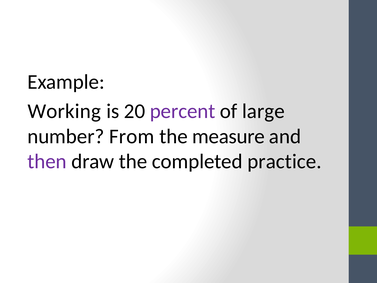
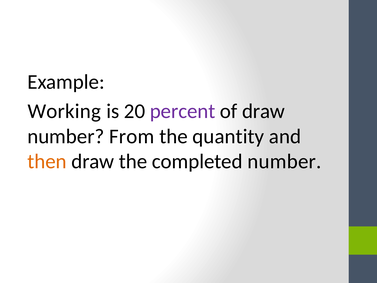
of large: large -> draw (264, 111)
measure: measure -> quantity (228, 136)
then colour: purple -> orange (47, 161)
completed practice: practice -> number (284, 161)
